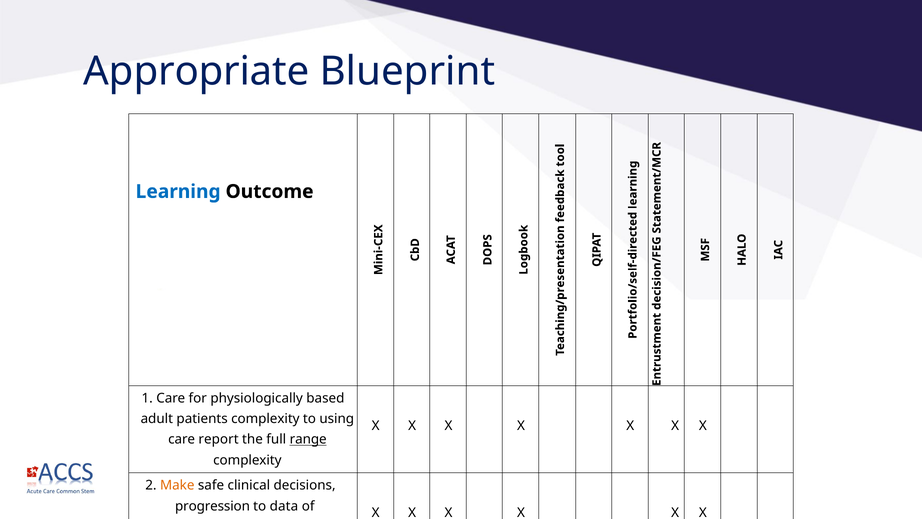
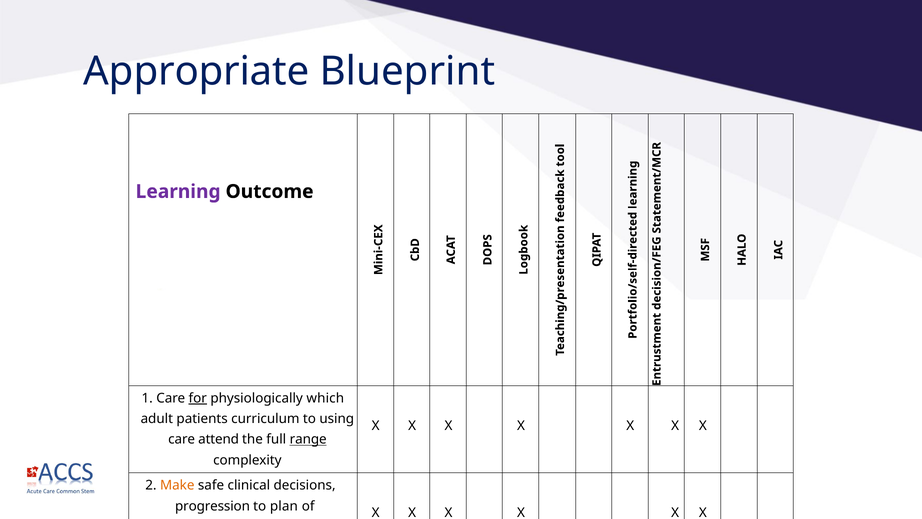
Learning colour: blue -> purple (178, 191)
for underline: none -> present (198, 398)
based: based -> which (325, 398)
patients complexity: complexity -> curriculum (265, 419)
report: report -> attend (219, 439)
data: data -> plan (284, 506)
